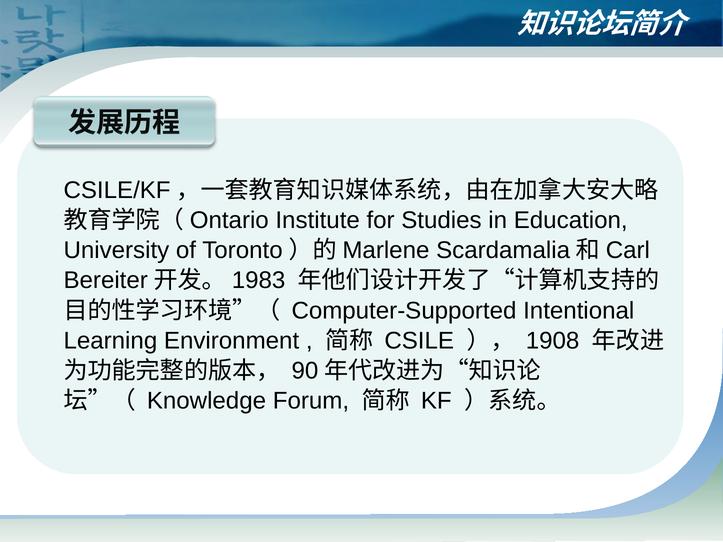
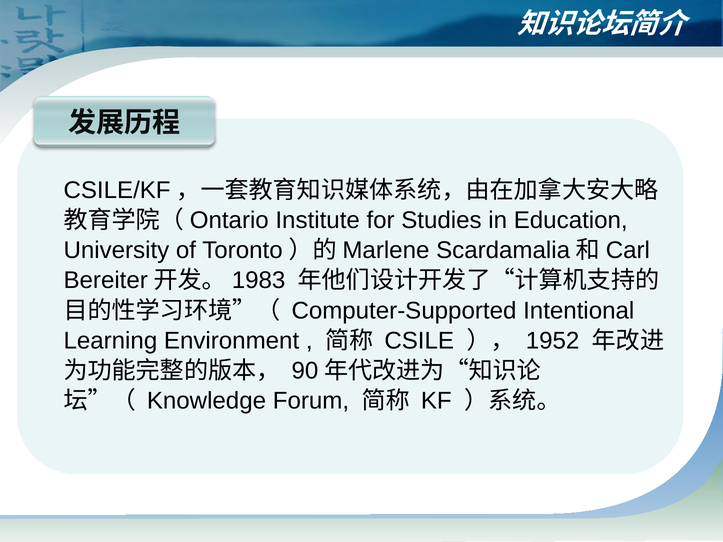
1908: 1908 -> 1952 (553, 341)
